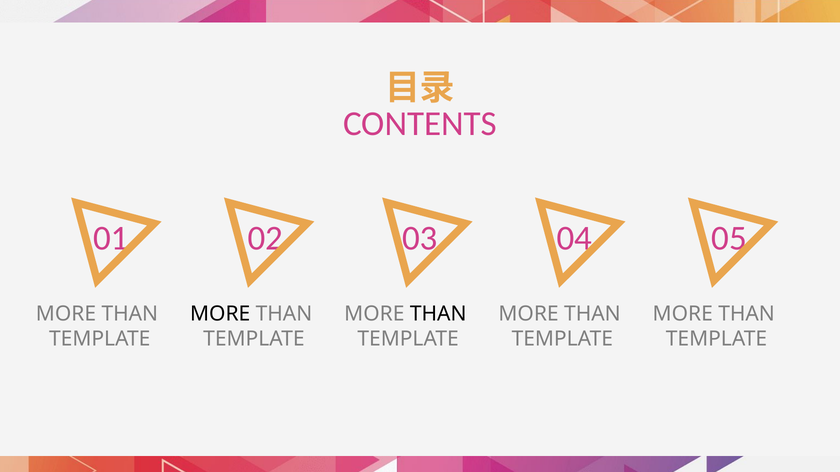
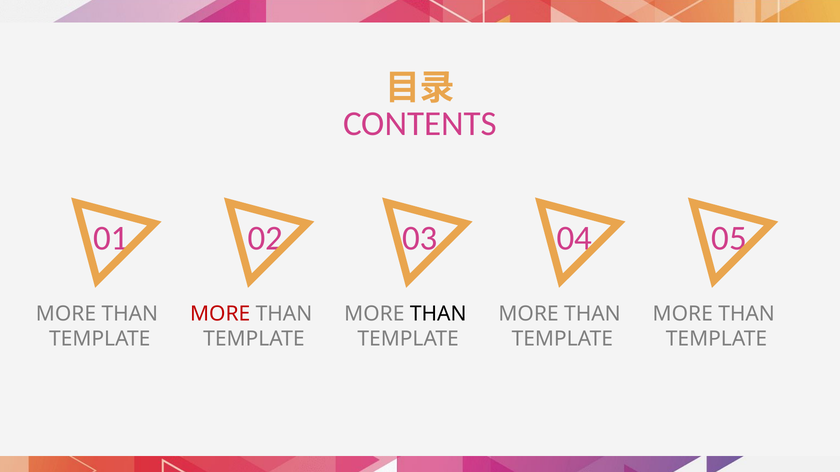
MORE colour: black -> red (220, 314)
